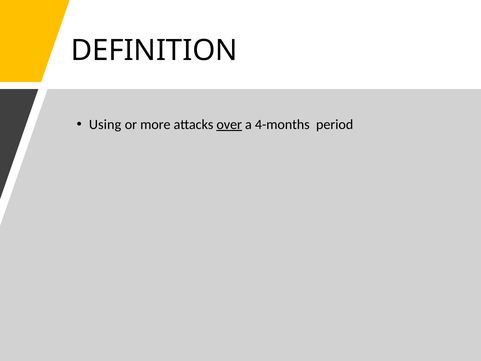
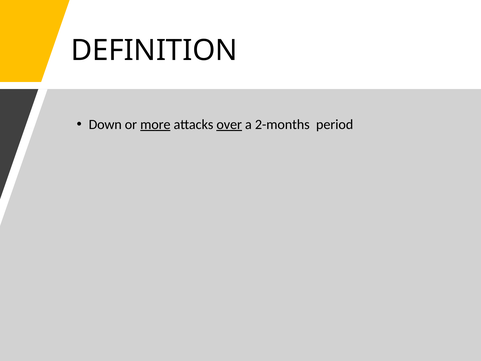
Using: Using -> Down (105, 124)
more underline: none -> present (155, 124)
4-months: 4-months -> 2-months (282, 124)
